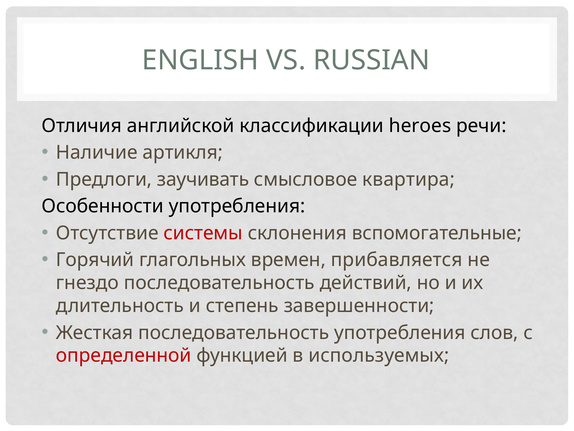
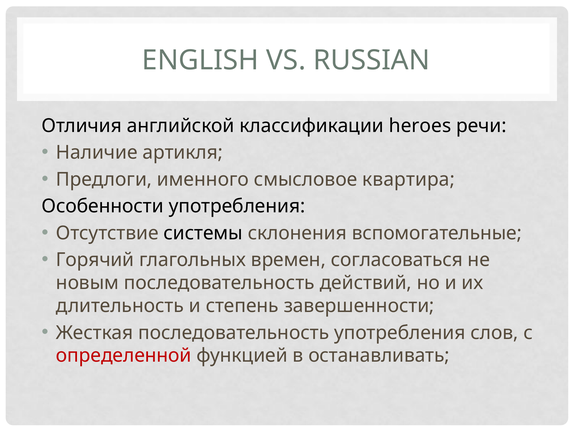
заучивать: заучивать -> именного (203, 179)
системы colour: red -> black (203, 233)
прибавляется: прибавляется -> согласоваться (397, 260)
гнездо: гнездо -> новым (87, 283)
используемых: используемых -> останавливать (379, 355)
